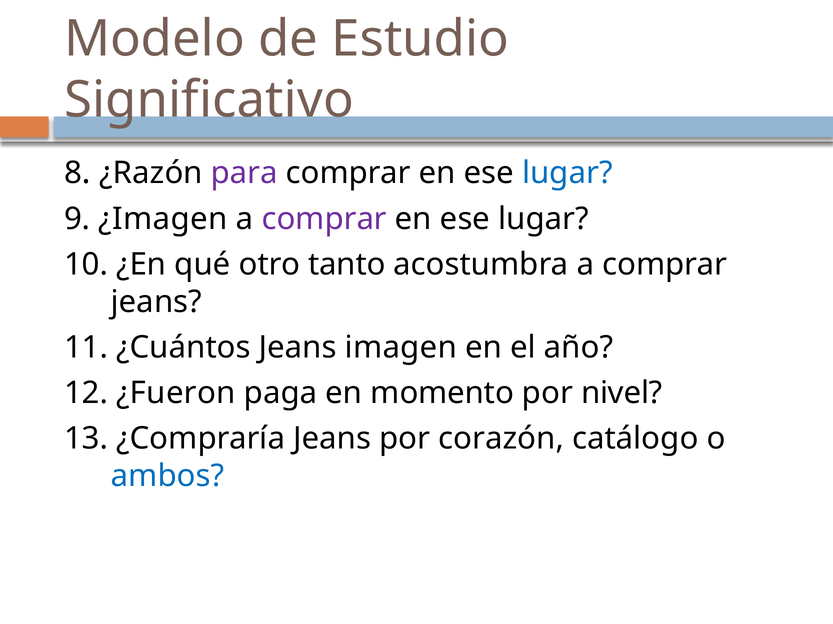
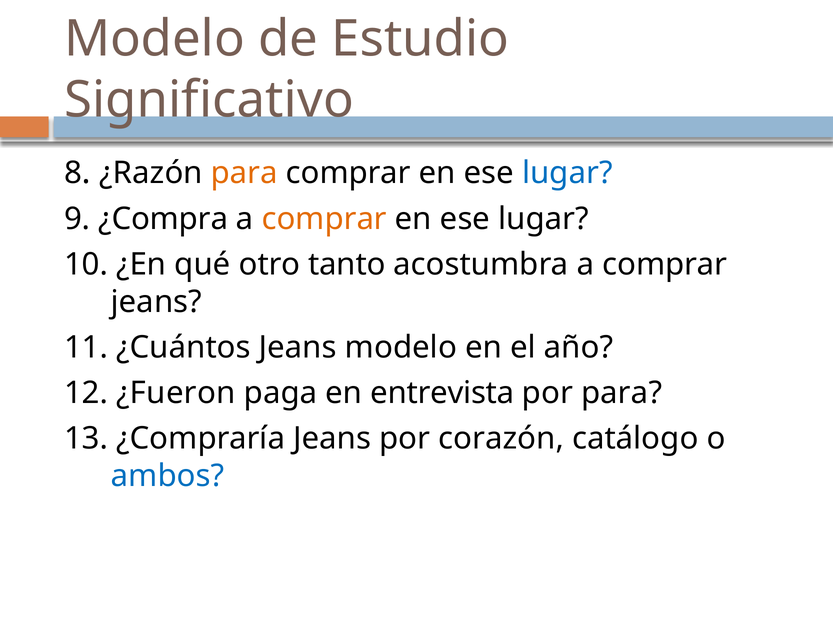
para colour: purple -> orange (244, 173)
¿Imagen: ¿Imagen -> ¿Compra (163, 219)
comprar colour: purple -> orange (324, 219)
Jeans imagen: imagen -> modelo (401, 348)
momento: momento -> entrevista (442, 394)
por nivel: nivel -> para (622, 394)
